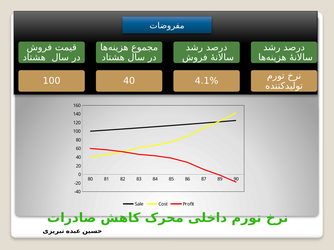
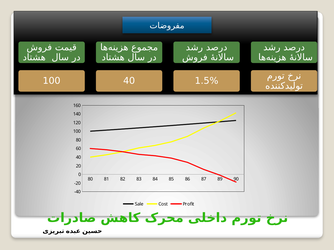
4.1%: 4.1% -> 1.5% (207, 81)
